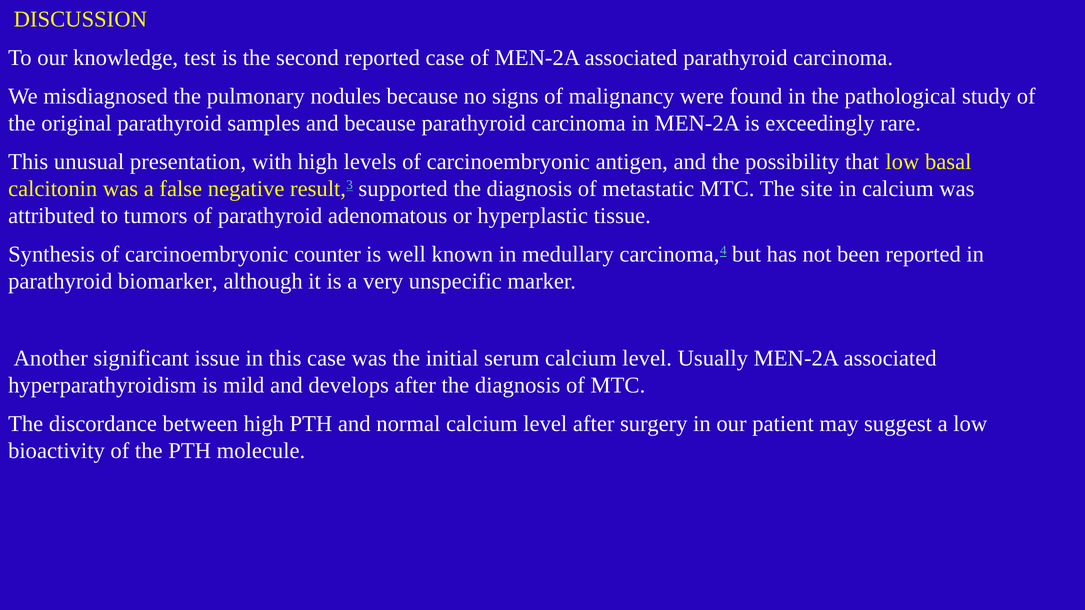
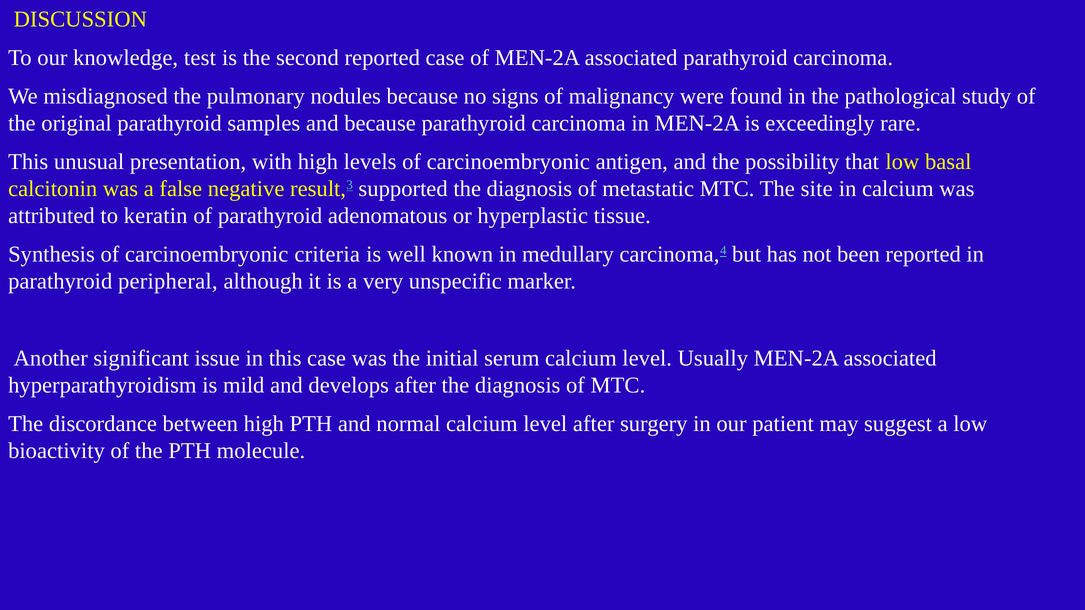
tumors: tumors -> keratin (156, 216)
counter: counter -> criteria (327, 254)
biomarker: biomarker -> peripheral (168, 282)
